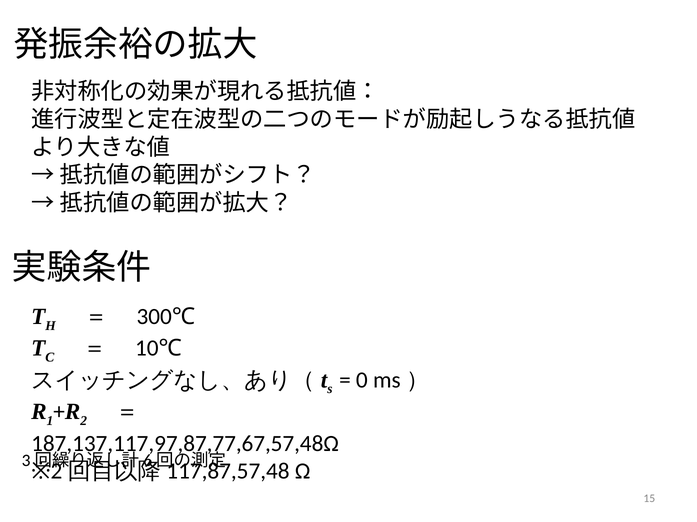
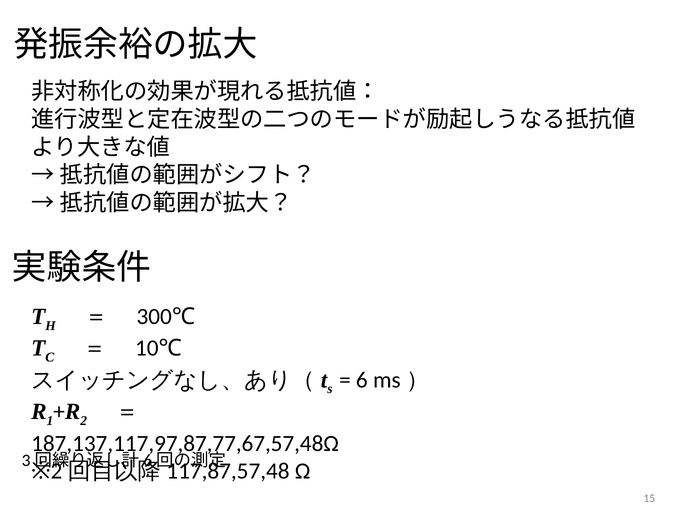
0: 0 -> 6 (362, 381)
